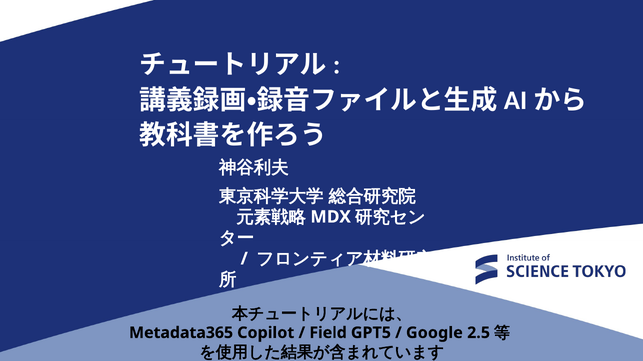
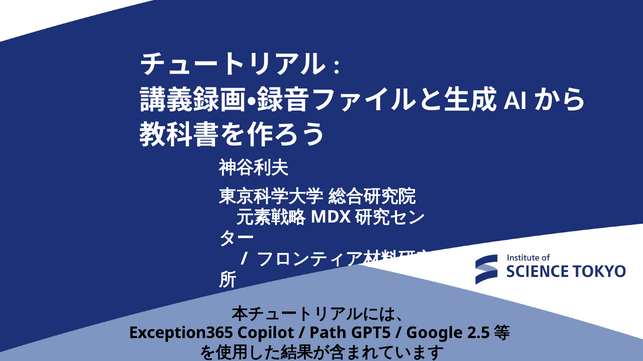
Metadata365: Metadata365 -> Exception365 (181, 333)
Field: Field -> Path (328, 333)
